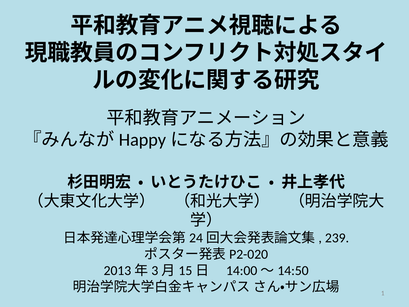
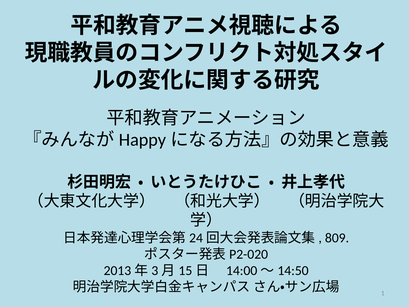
239: 239 -> 809 (337, 238)
